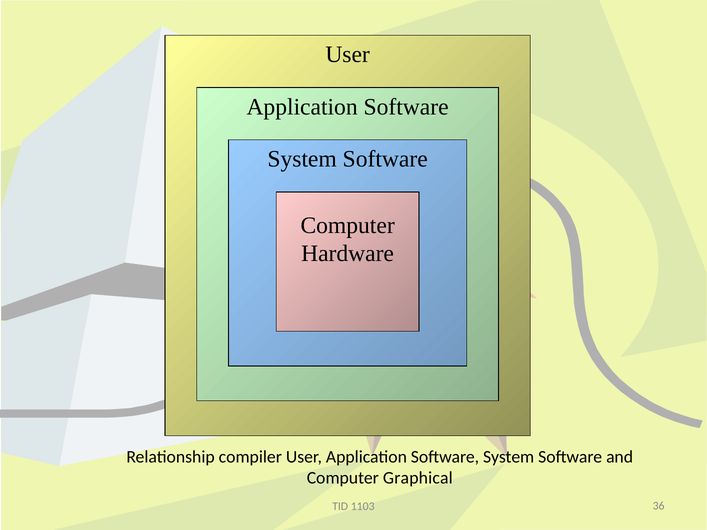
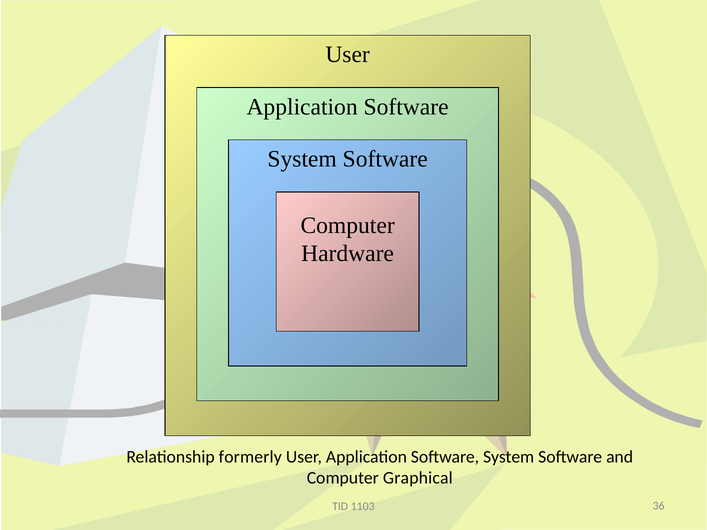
compiler: compiler -> formerly (250, 457)
